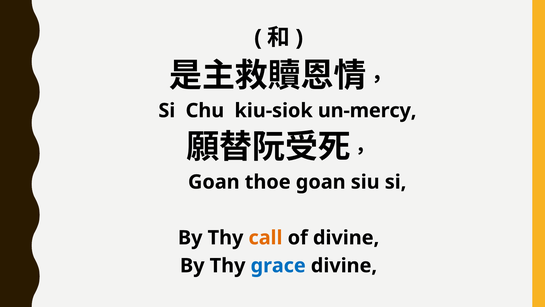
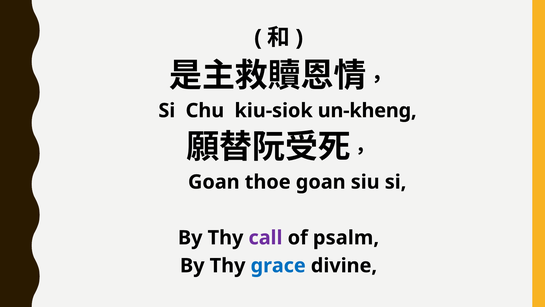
un-mercy: un-mercy -> un-kheng (367, 110)
call colour: orange -> purple (266, 237)
of divine: divine -> psalm (346, 237)
